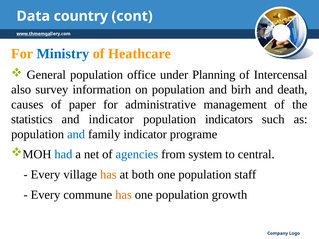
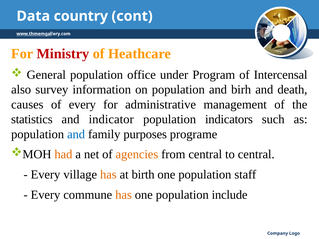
Ministry colour: blue -> red (63, 54)
Planning: Planning -> Program (214, 75)
of paper: paper -> every (82, 105)
family indicator: indicator -> purposes (145, 134)
had colour: blue -> orange (63, 155)
agencies colour: blue -> orange (137, 155)
from system: system -> central (205, 155)
both: both -> birth (143, 175)
growth: growth -> include (230, 195)
